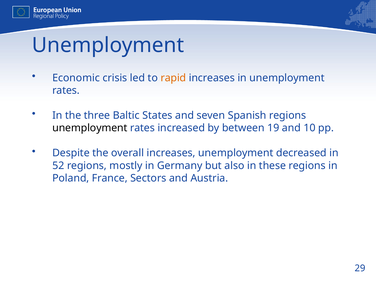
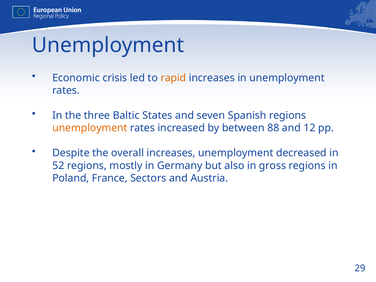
unemployment colour: black -> orange (90, 128)
19: 19 -> 88 (273, 128)
10: 10 -> 12 (310, 128)
these: these -> gross (273, 166)
